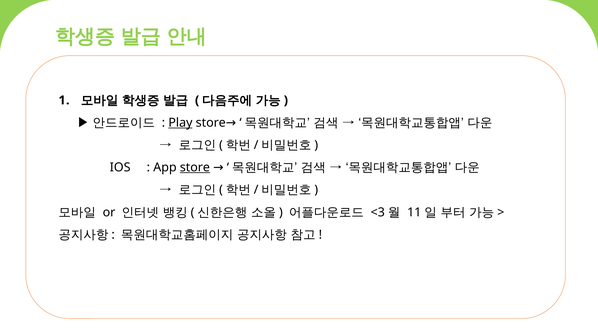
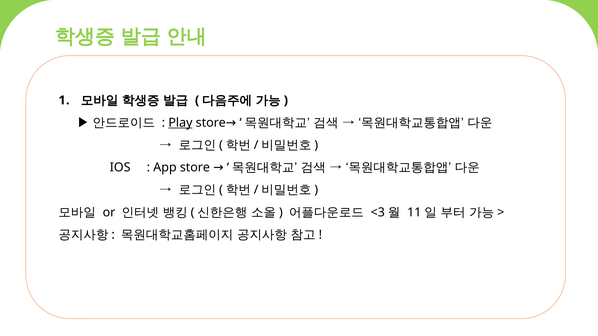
store underline: present -> none (195, 168)
